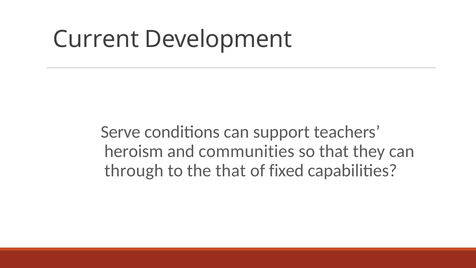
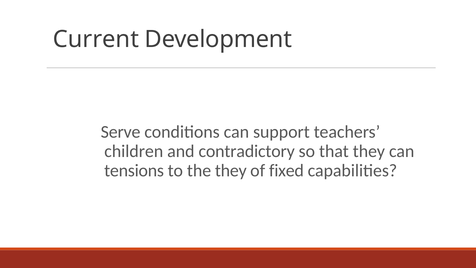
heroism: heroism -> children (134, 151)
communities: communities -> contradictory (247, 151)
through: through -> tensions (134, 170)
the that: that -> they (231, 170)
